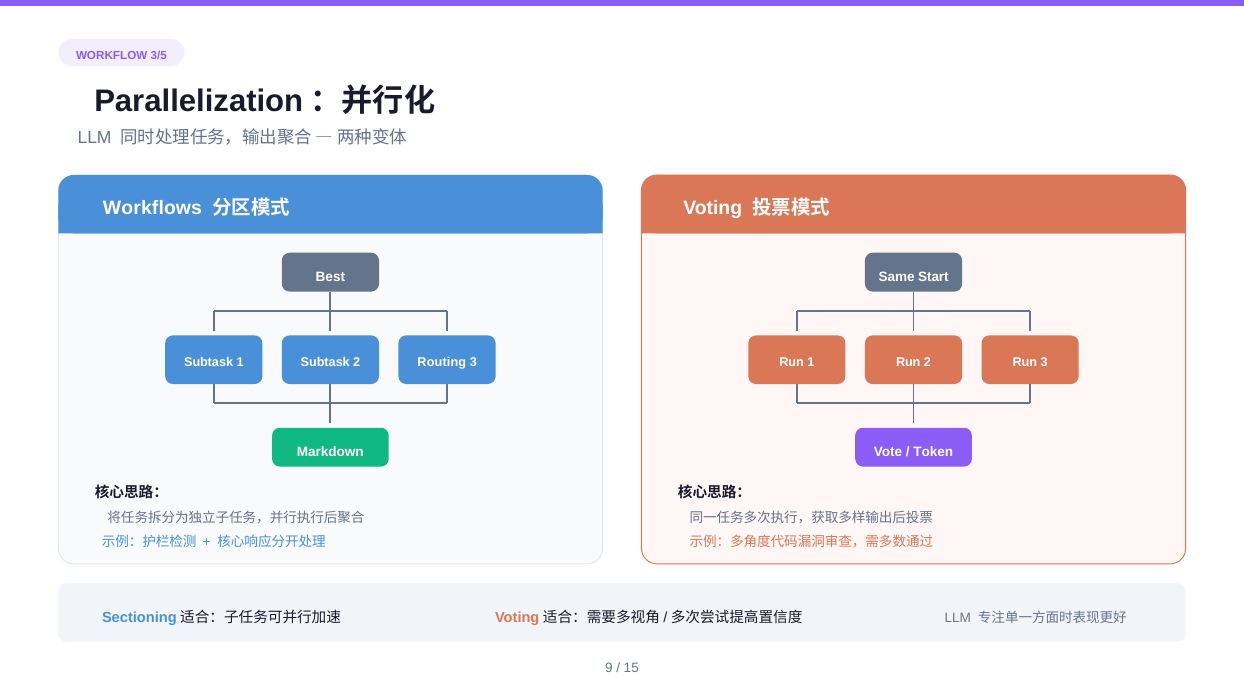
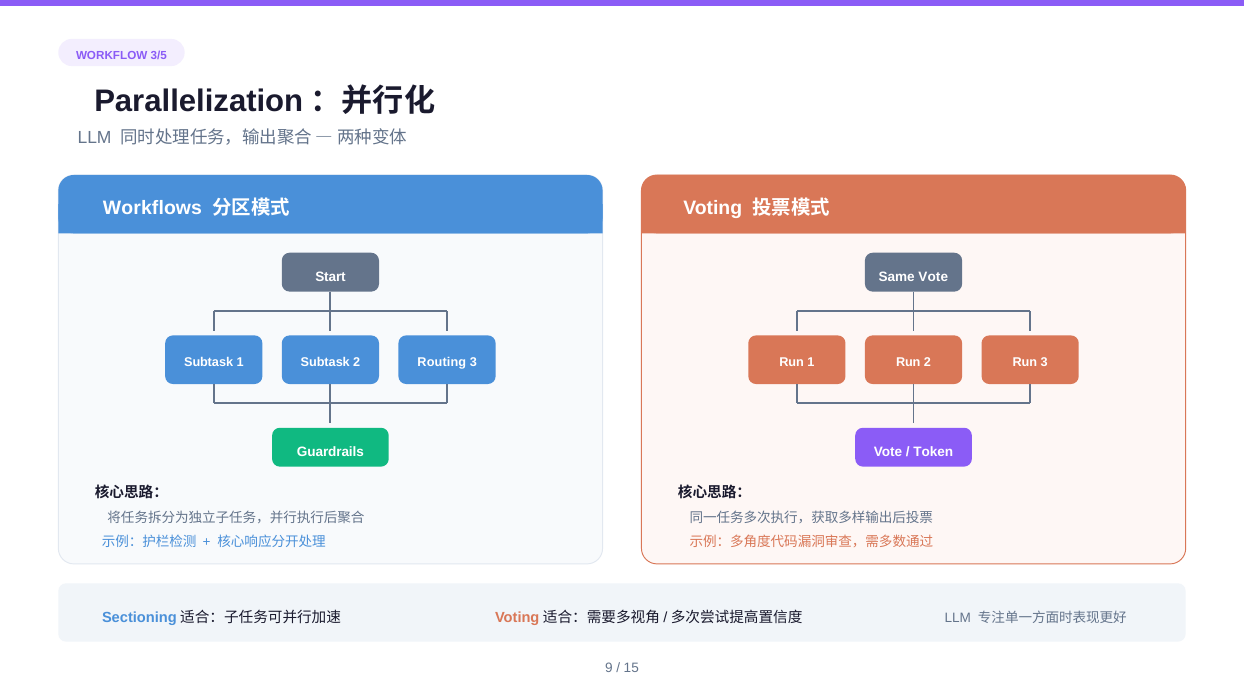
Best: Best -> Start (330, 276)
Same Start: Start -> Vote (933, 276)
Markdown: Markdown -> Guardrails (330, 451)
